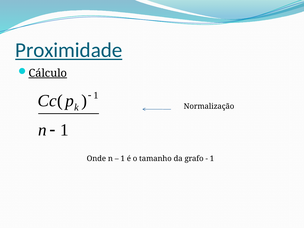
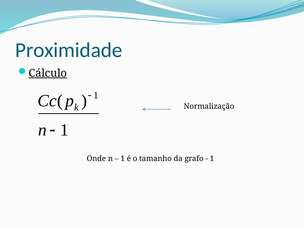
Proximidade underline: present -> none (69, 50)
